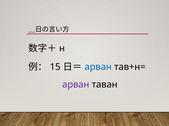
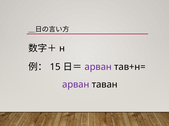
арван colour: blue -> purple (98, 67)
